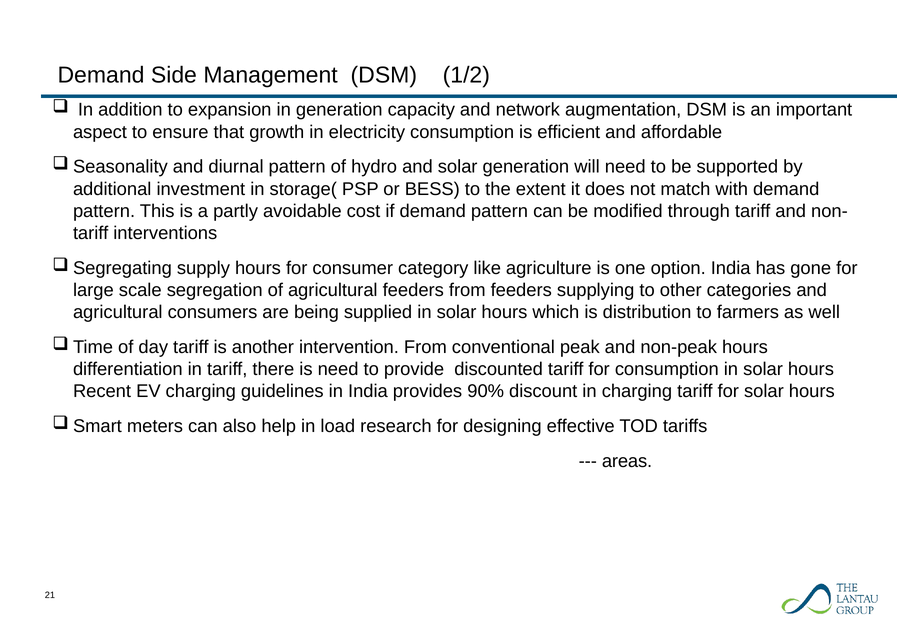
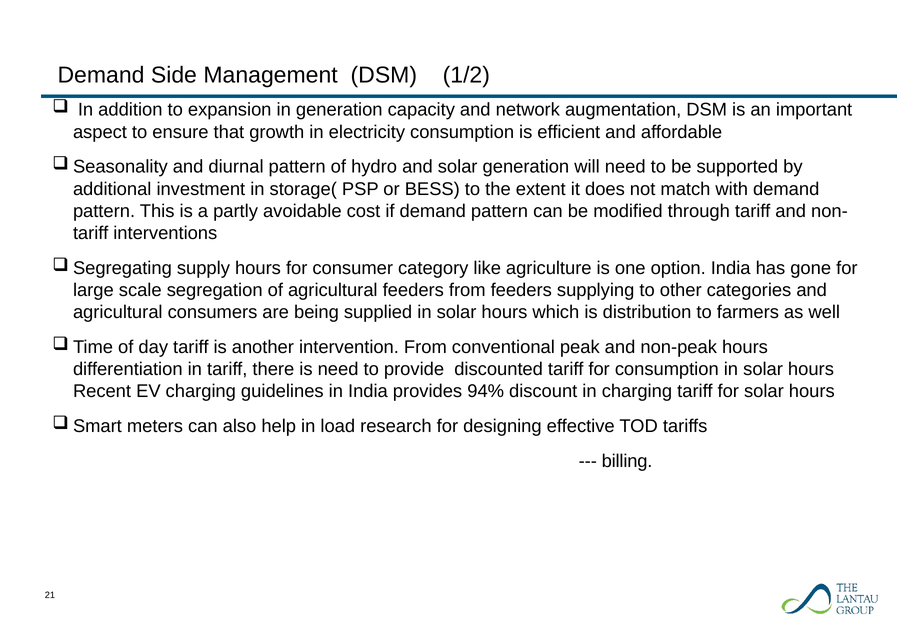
90%: 90% -> 94% (486, 391)
areas: areas -> billing (627, 461)
